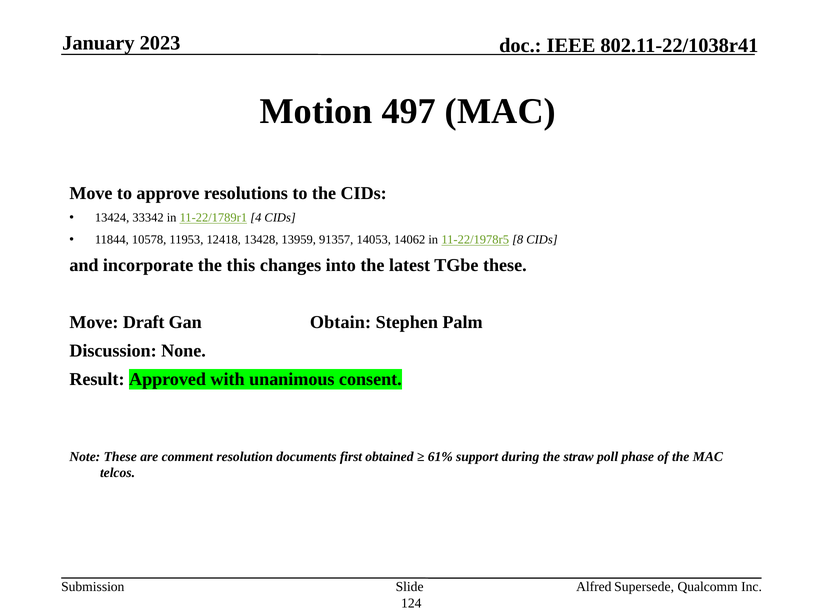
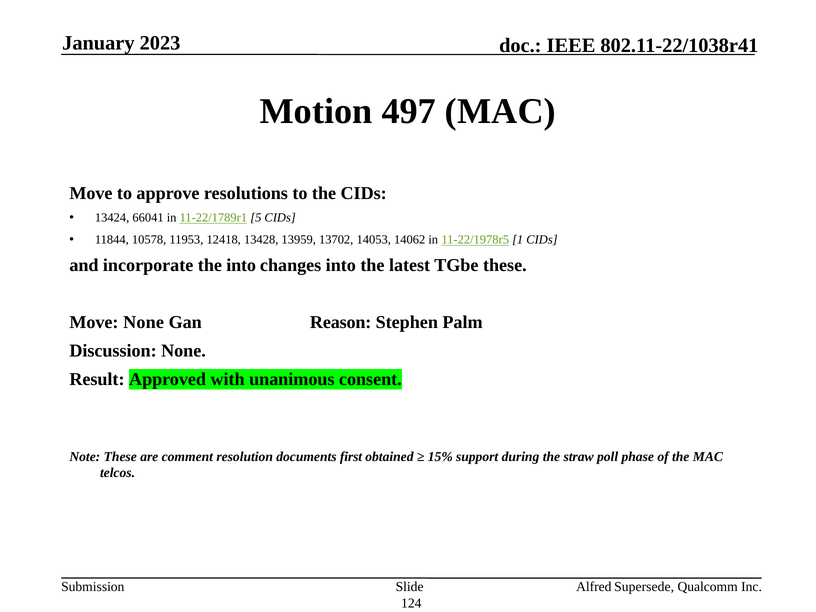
33342: 33342 -> 66041 (148, 218)
4: 4 -> 5 (256, 218)
91357: 91357 -> 13702 (336, 240)
8: 8 -> 1 (518, 240)
the this: this -> into (241, 265)
Move Draft: Draft -> None (144, 322)
Obtain: Obtain -> Reason (341, 322)
61%: 61% -> 15% (440, 457)
